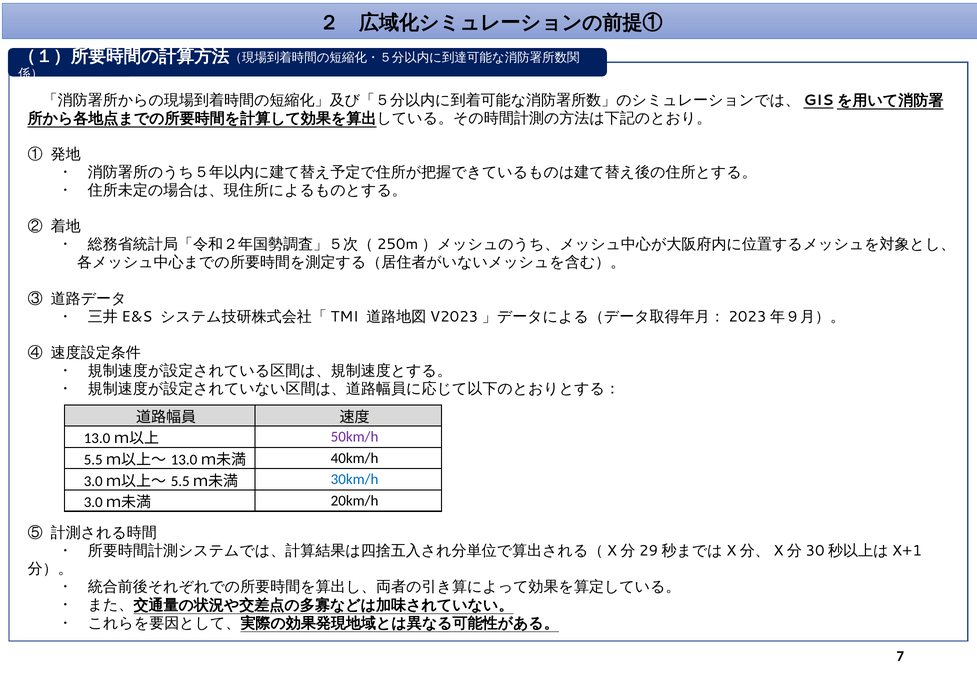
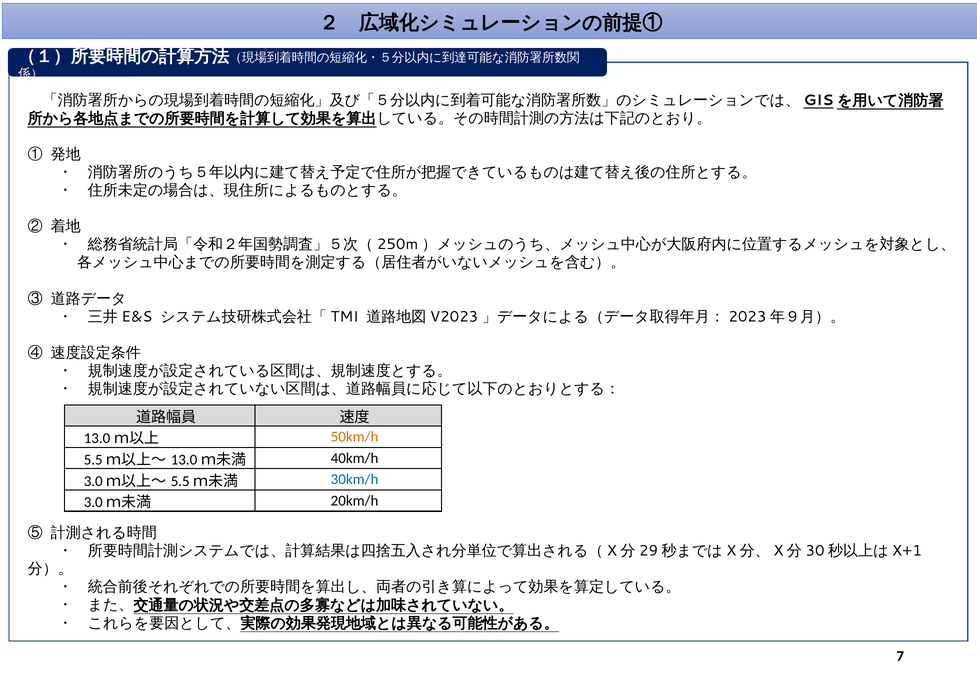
50km/h colour: purple -> orange (355, 437)
